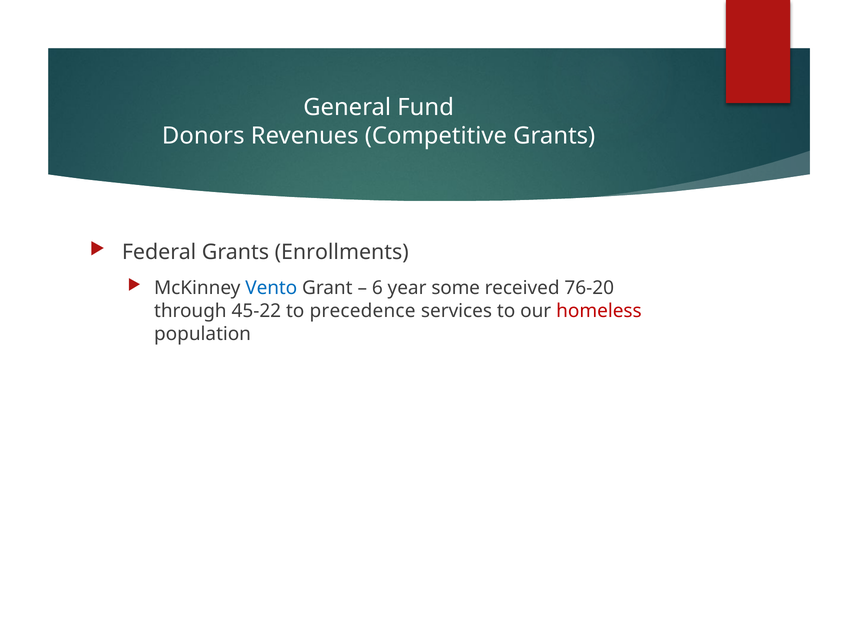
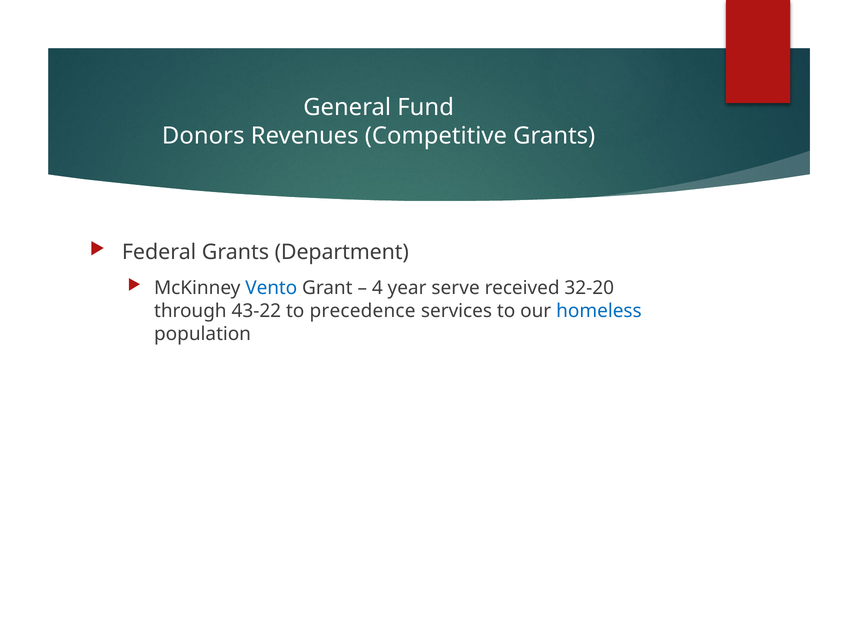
Enrollments: Enrollments -> Department (342, 252)
6: 6 -> 4 (377, 288)
some: some -> serve (456, 288)
76-20: 76-20 -> 32-20 (589, 288)
45-22: 45-22 -> 43-22 (256, 311)
homeless colour: red -> blue (599, 311)
